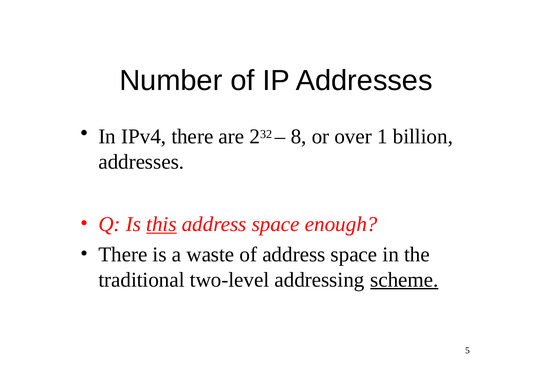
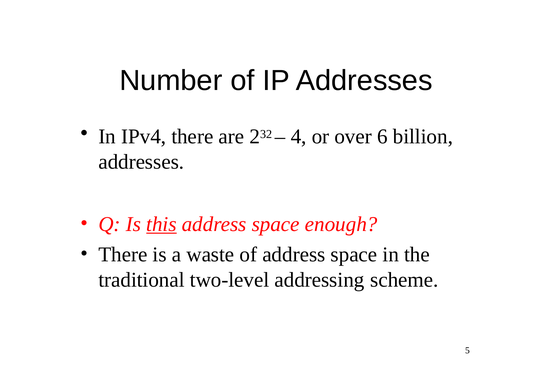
8: 8 -> 4 (299, 137)
1: 1 -> 6 (382, 137)
scheme underline: present -> none (404, 280)
